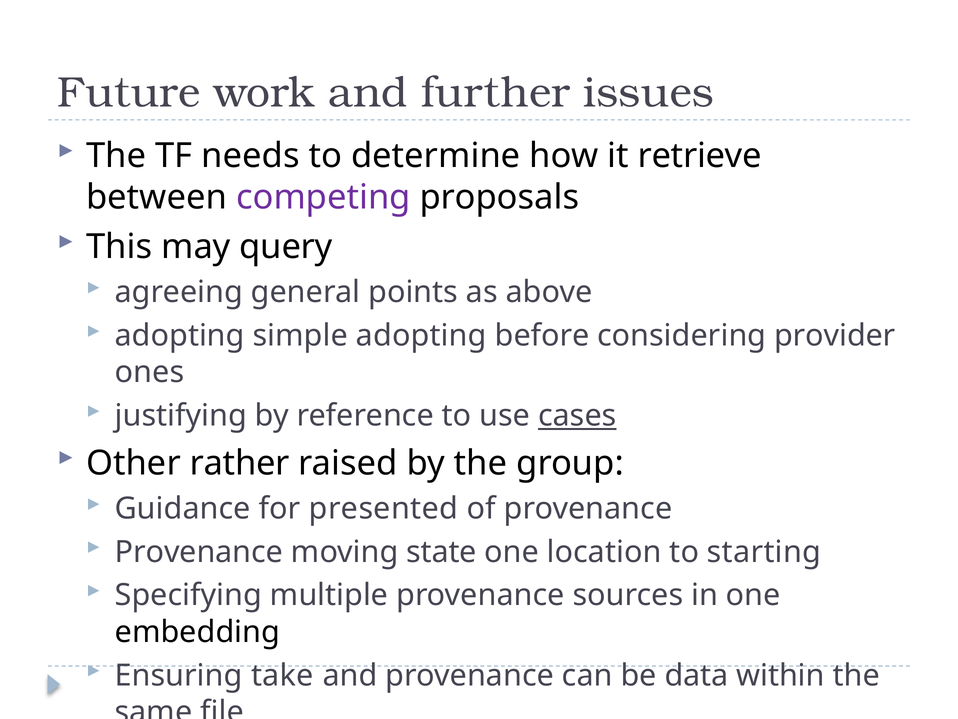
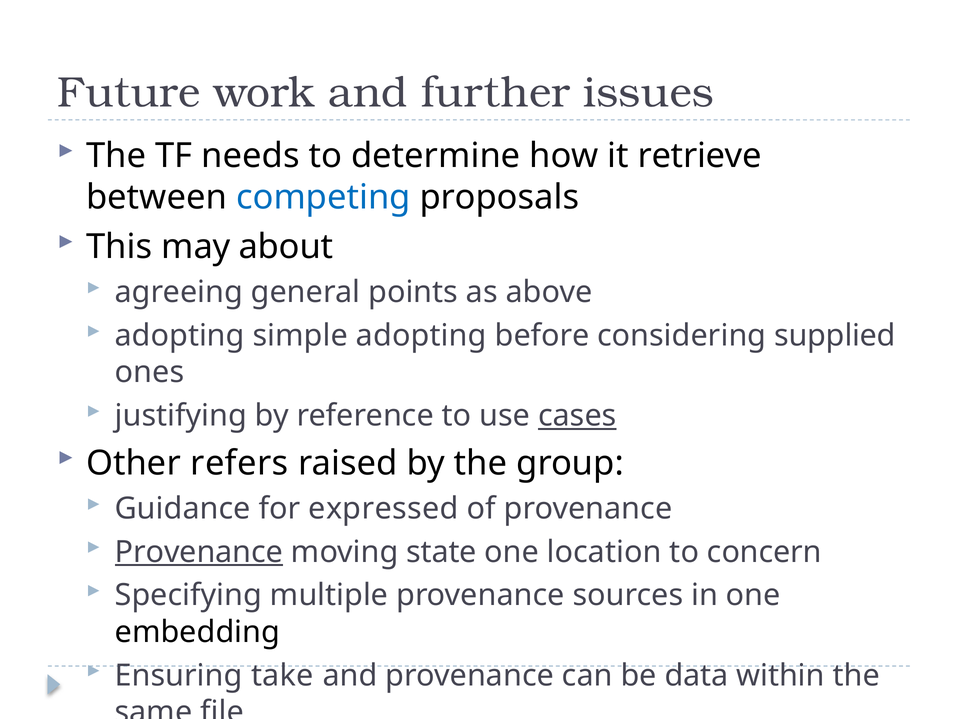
competing colour: purple -> blue (323, 197)
query: query -> about (286, 247)
provider: provider -> supplied (835, 335)
rather: rather -> refers (239, 463)
presented: presented -> expressed (383, 508)
Provenance underline: none -> present (199, 552)
starting: starting -> concern (764, 552)
